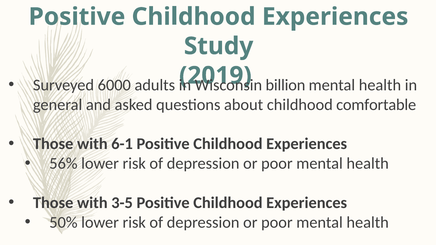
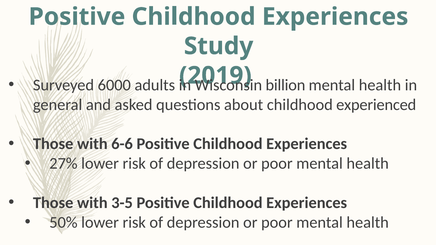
comfortable: comfortable -> experienced (376, 105)
6-1: 6-1 -> 6-6 (122, 144)
56%: 56% -> 27% (63, 164)
